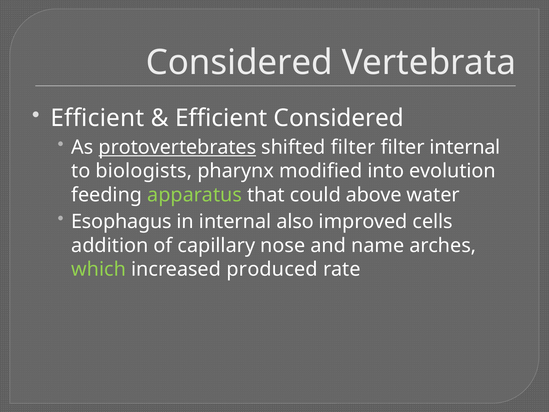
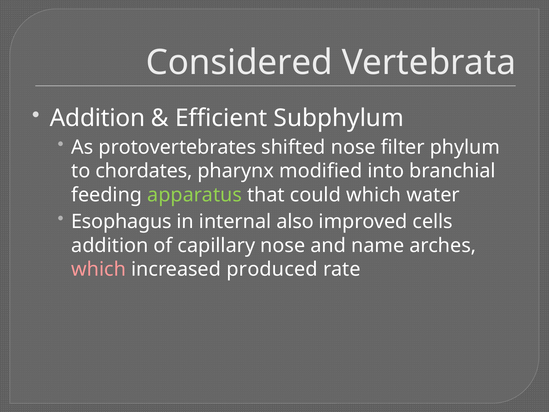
Efficient: Efficient -> Addition (98, 118)
Efficient Considered: Considered -> Subphylum (339, 118)
protovertebrates underline: present -> none (177, 147)
shifted filter: filter -> nose (353, 147)
filter internal: internal -> phylum (465, 147)
biologists: biologists -> chordates (144, 171)
evolution: evolution -> branchial (452, 171)
could above: above -> which (374, 195)
which colour: light green -> pink (99, 269)
